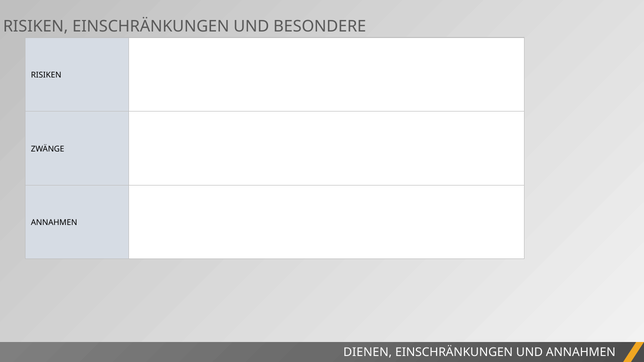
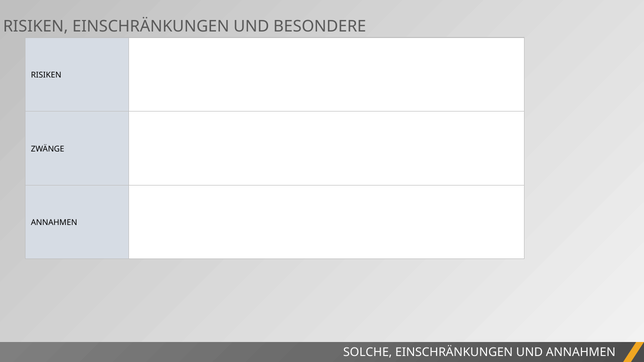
DIENEN: DIENEN -> SOLCHE (368, 353)
